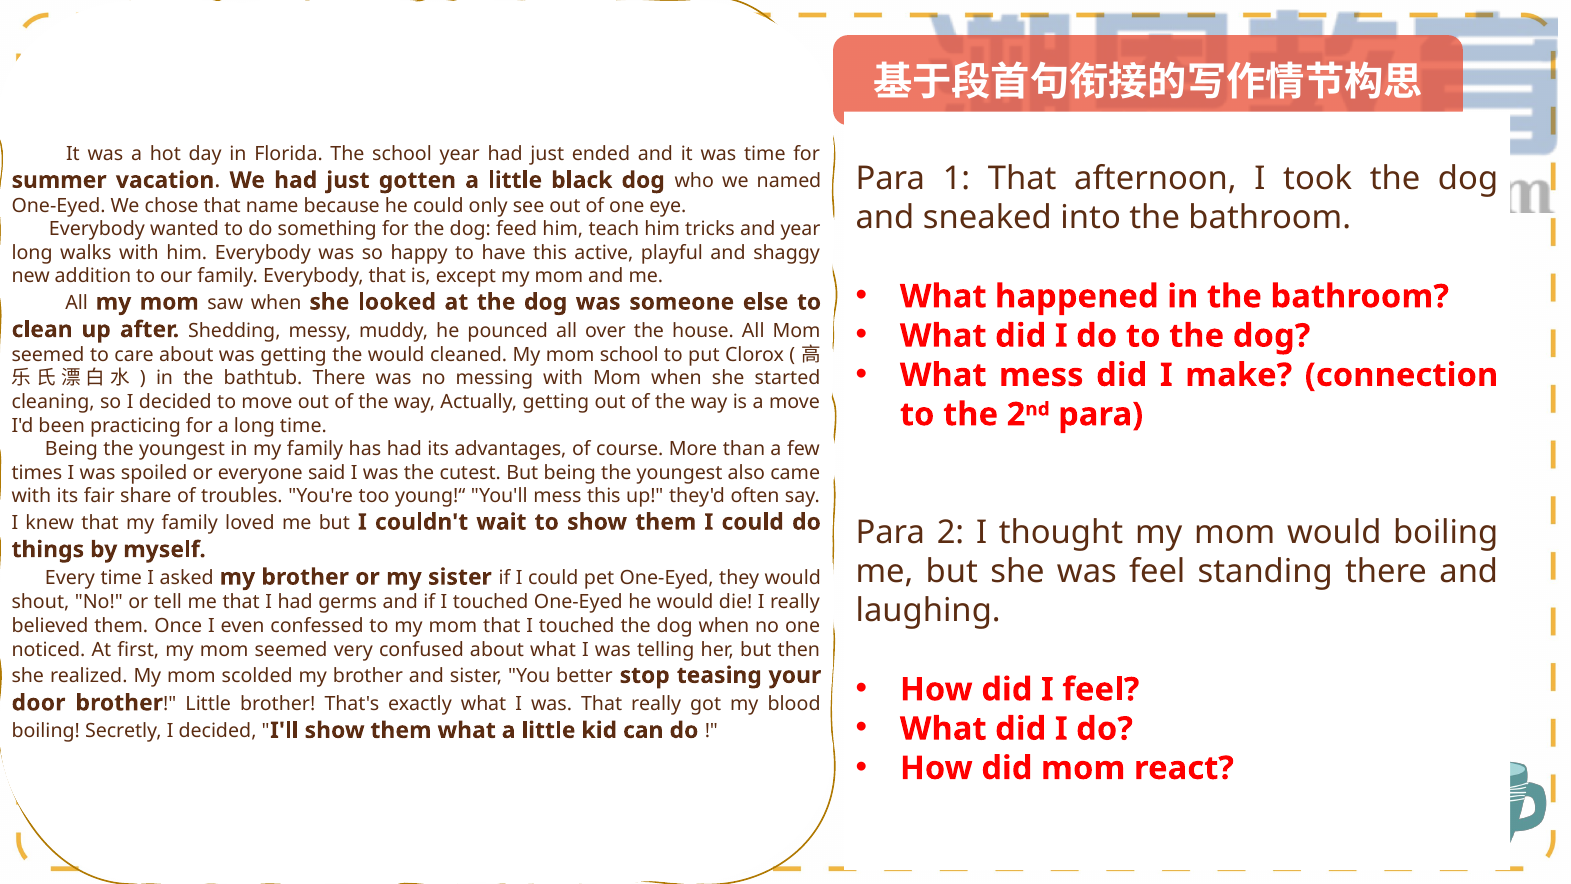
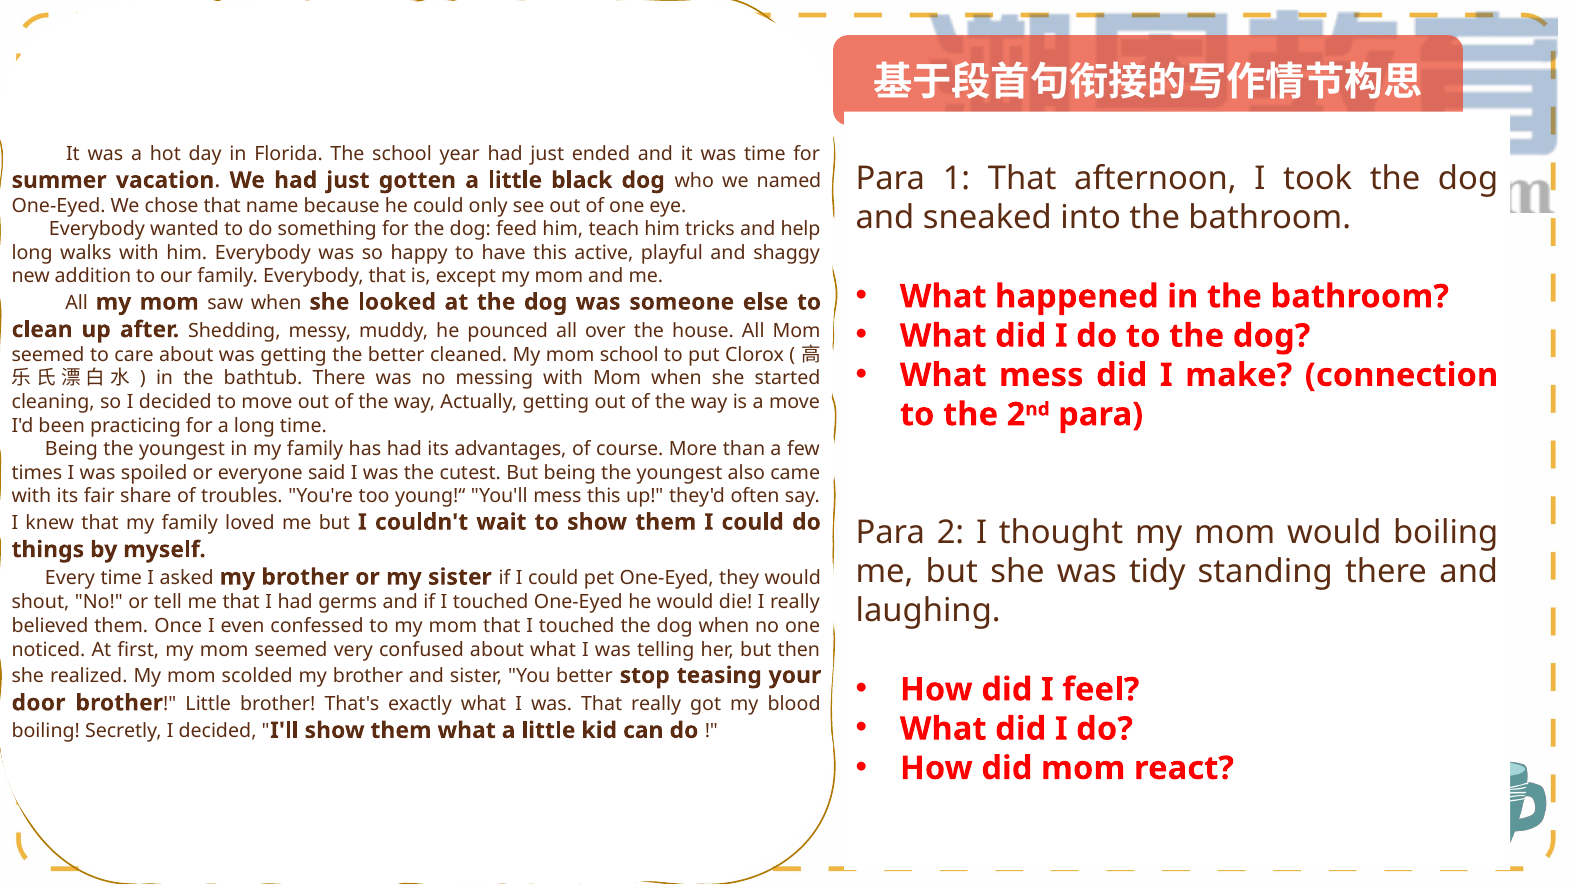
and year: year -> help (800, 229)
the would: would -> better (396, 355)
was feel: feel -> tidy (1157, 571)
